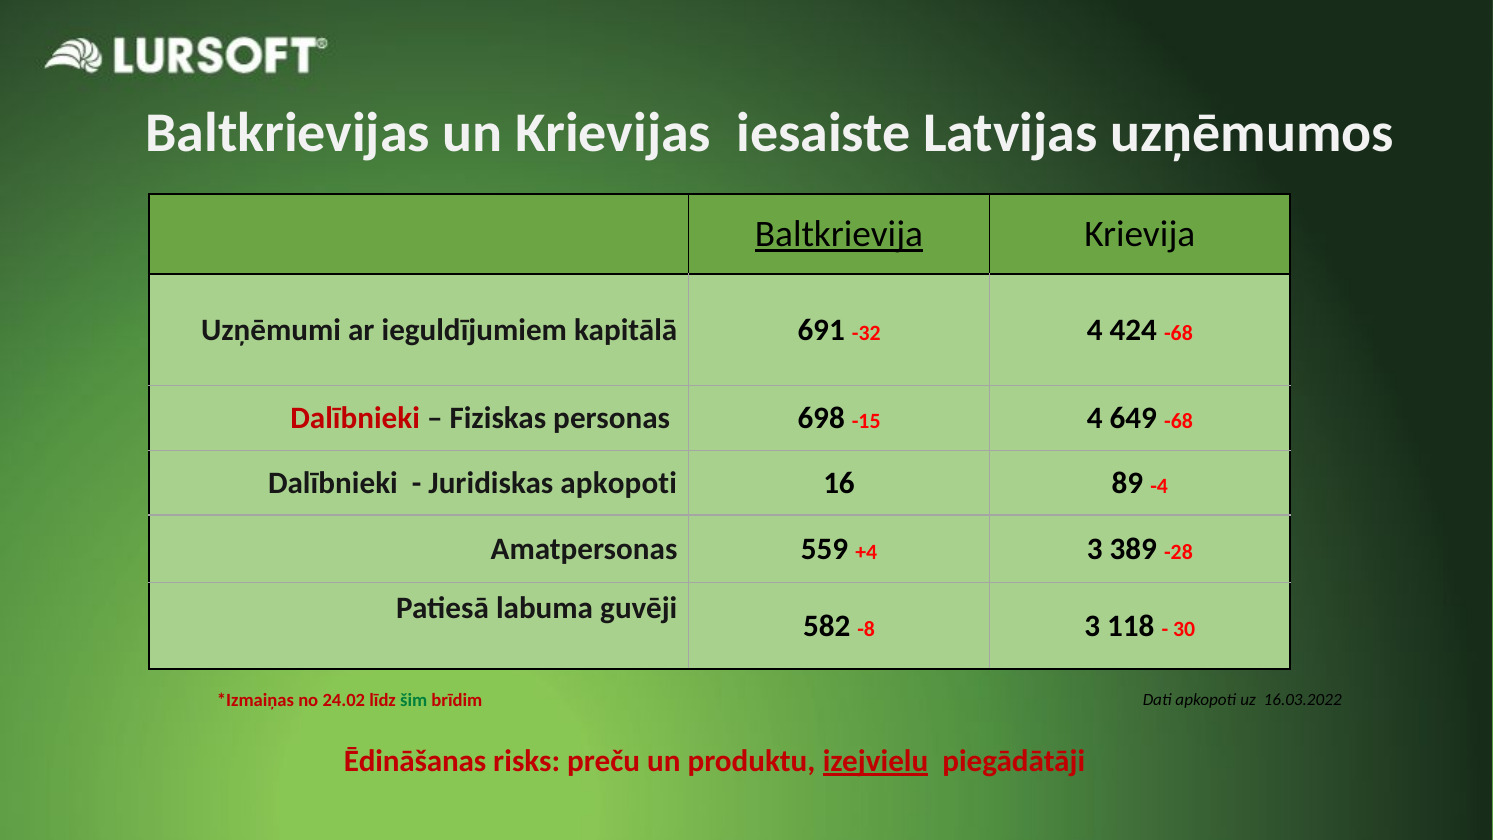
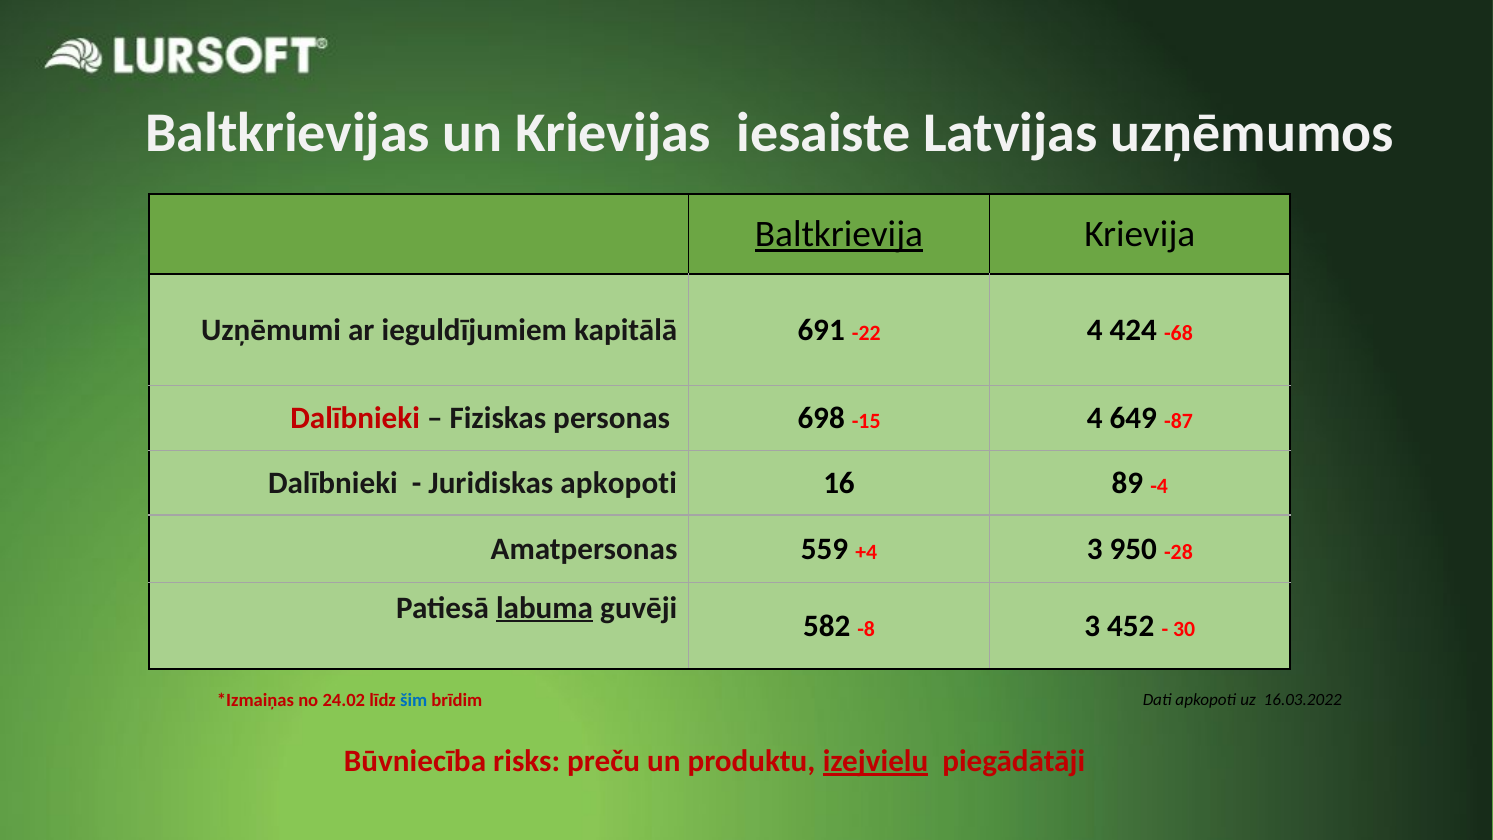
-32: -32 -> -22 (866, 333)
649 -68: -68 -> -87 (1178, 421)
389: 389 -> 950 (1133, 549)
labuma underline: none -> present (545, 608)
118: 118 -> 452 (1131, 626)
šim colour: green -> blue (414, 701)
Ēdināšanas: Ēdināšanas -> Būvniecība (415, 761)
